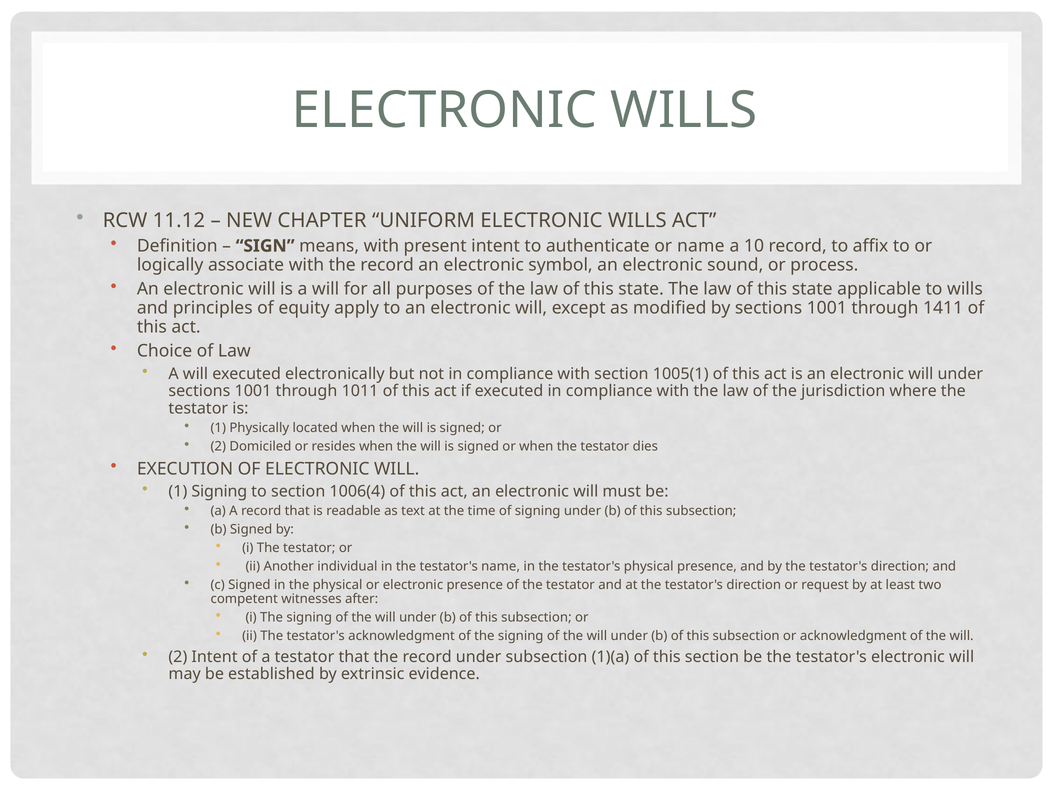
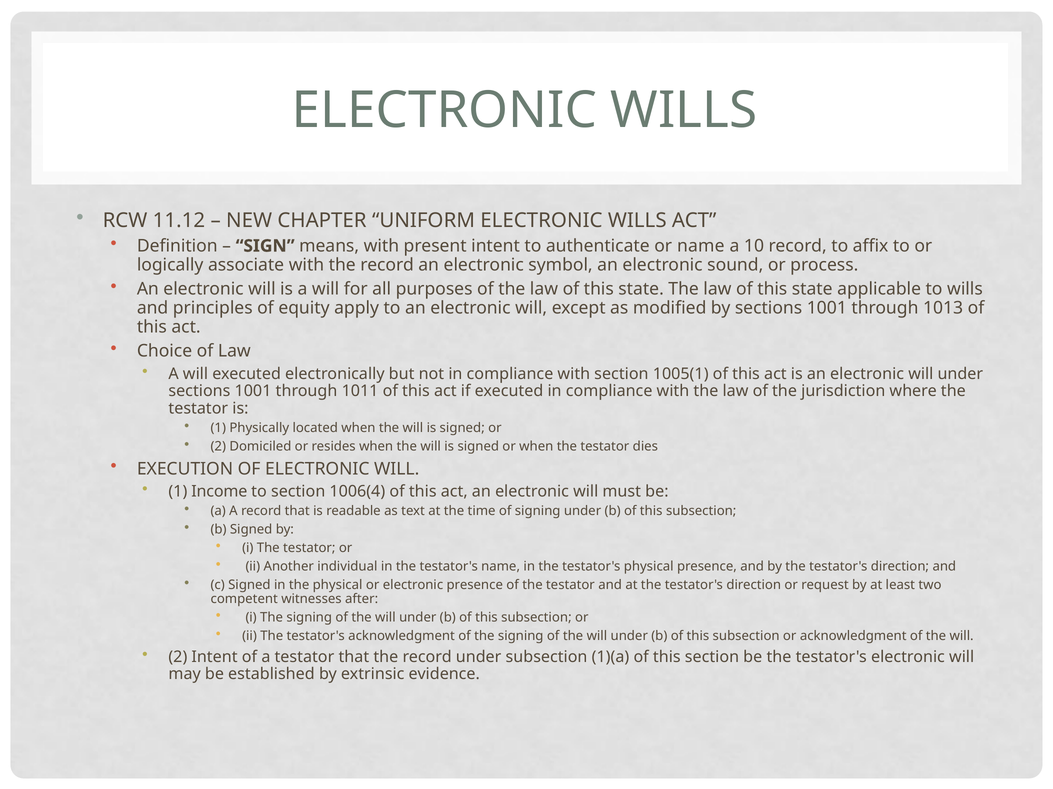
1411: 1411 -> 1013 (943, 308)
1 Signing: Signing -> Income (219, 492)
